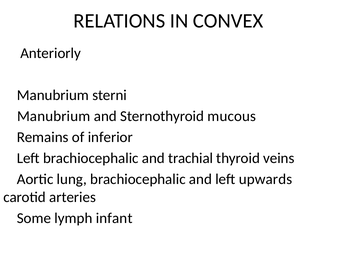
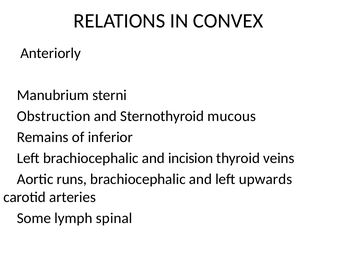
Manubrium: Manubrium -> Obstruction (54, 116)
trachial: trachial -> incision (191, 158)
lung: lung -> runs (72, 179)
infant: infant -> spinal (114, 218)
